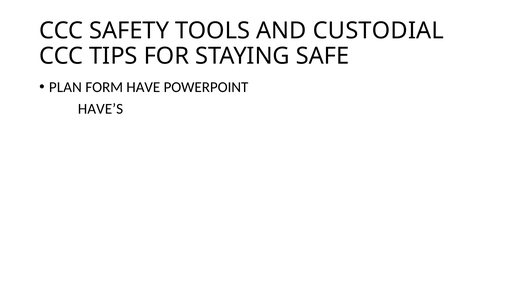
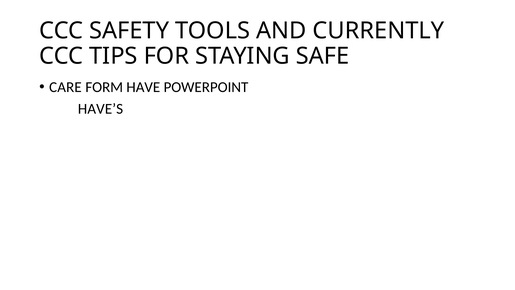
CUSTODIAL: CUSTODIAL -> CURRENTLY (378, 31)
PLAN: PLAN -> CARE (65, 87)
